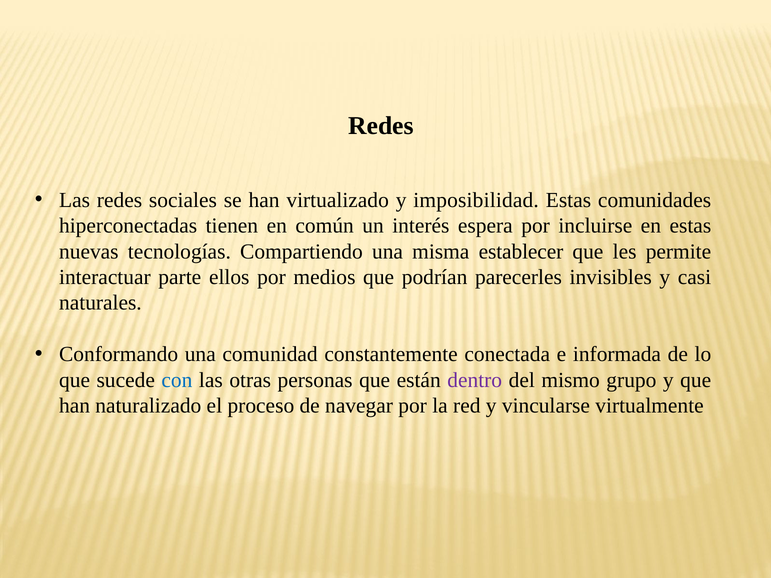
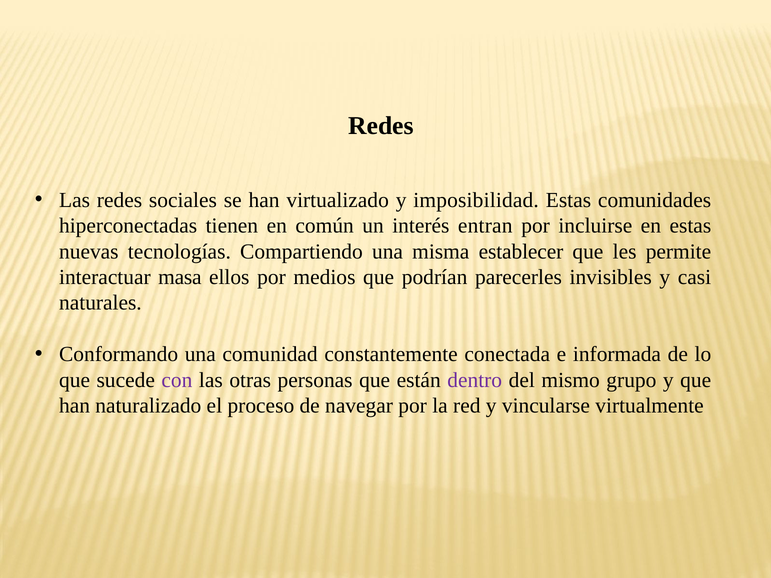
espera: espera -> entran (485, 226)
parte: parte -> masa (180, 277)
con colour: blue -> purple (177, 380)
